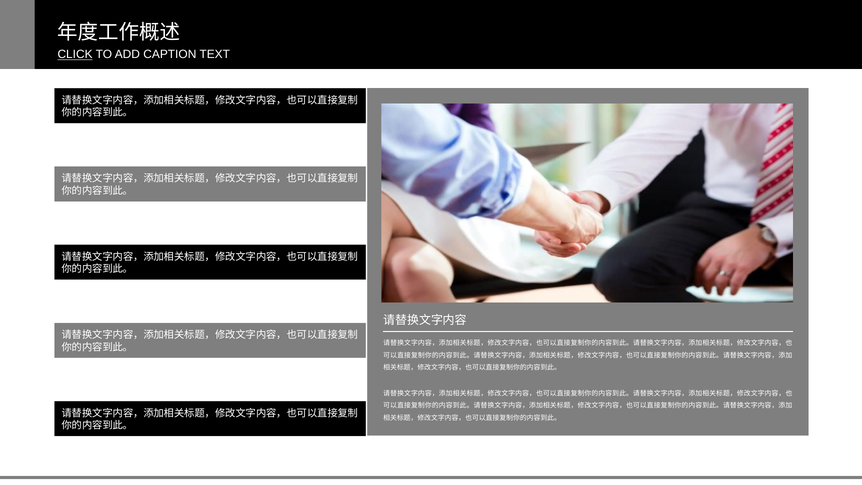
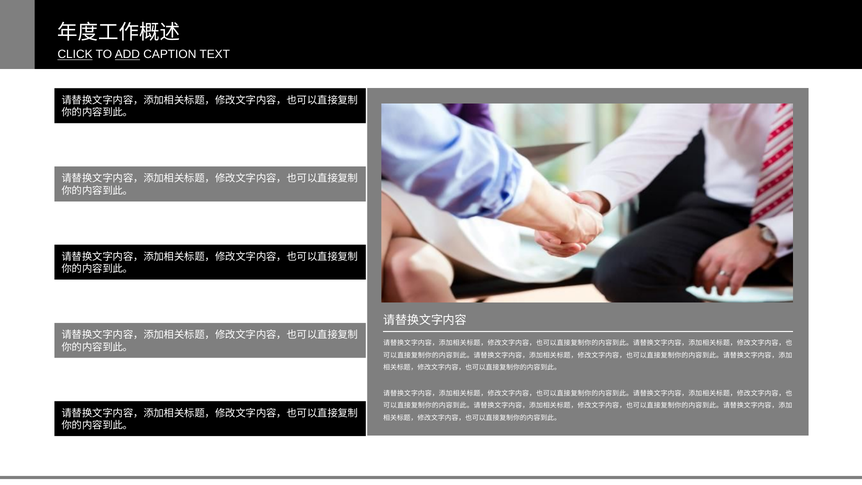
ADD underline: none -> present (127, 54)
